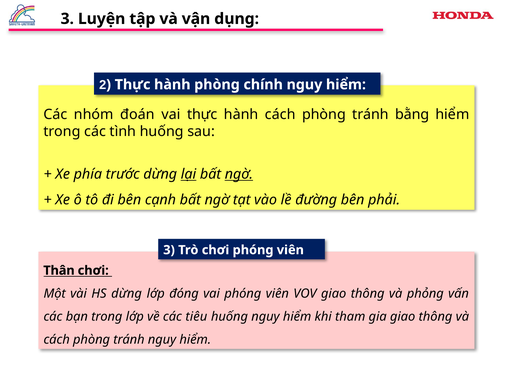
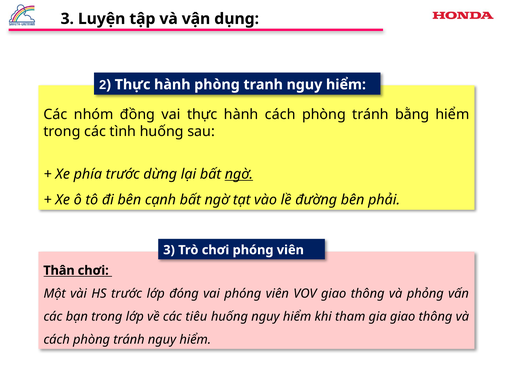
chính: chính -> tranh (263, 85)
đoán: đoán -> đồng (138, 115)
lại underline: present -> none (189, 175)
HS dừng: dừng -> trước (127, 294)
